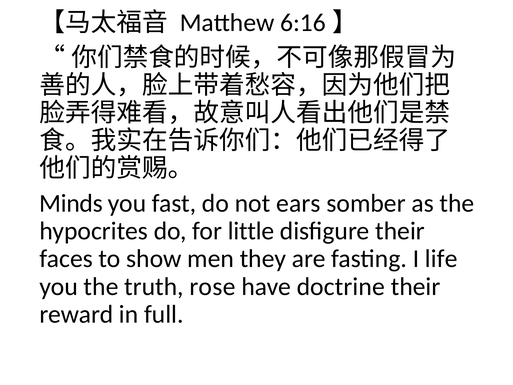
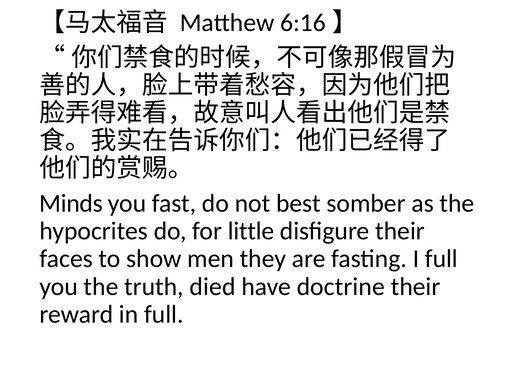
ears: ears -> best (298, 203)
I life: life -> full (441, 259)
rose: rose -> died (212, 286)
